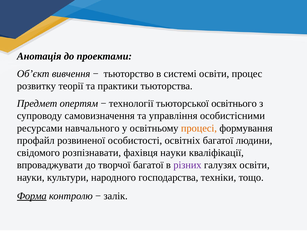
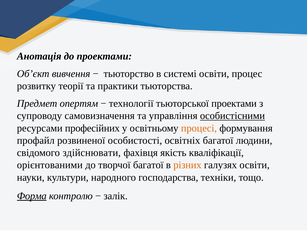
тьюторської освітнього: освітнього -> проектами (234, 103)
особистісними underline: none -> present (232, 115)
навчального: навчального -> професійних (92, 128)
розпізнавати: розпізнавати -> здійснювати (92, 152)
фахівця науки: науки -> якість (173, 152)
впроваджувати: впроваджувати -> орієнтованими (50, 165)
різних colour: purple -> orange (187, 165)
